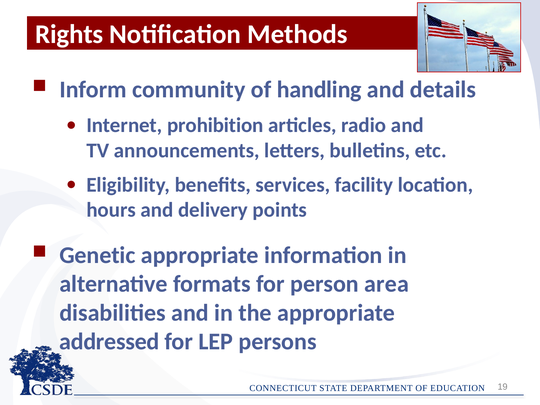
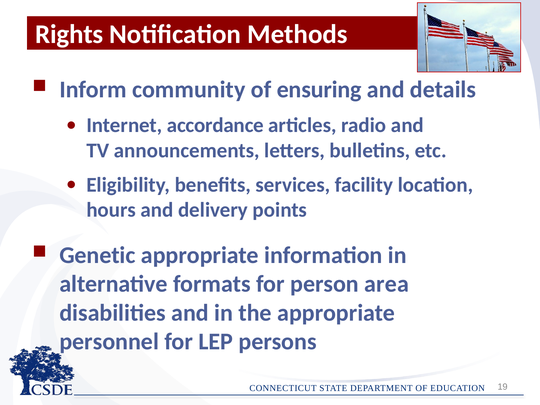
handling: handling -> ensuring (319, 90)
prohibition: prohibition -> accordance (215, 125)
addressed: addressed -> personnel (109, 342)
